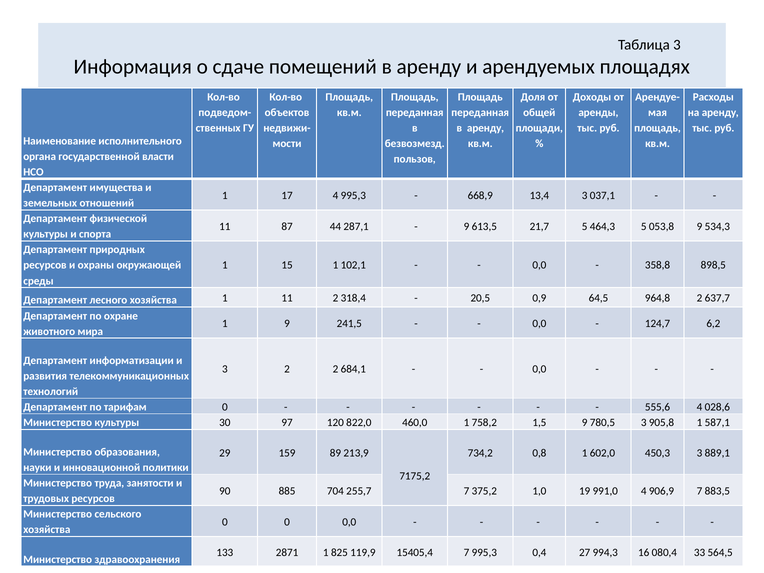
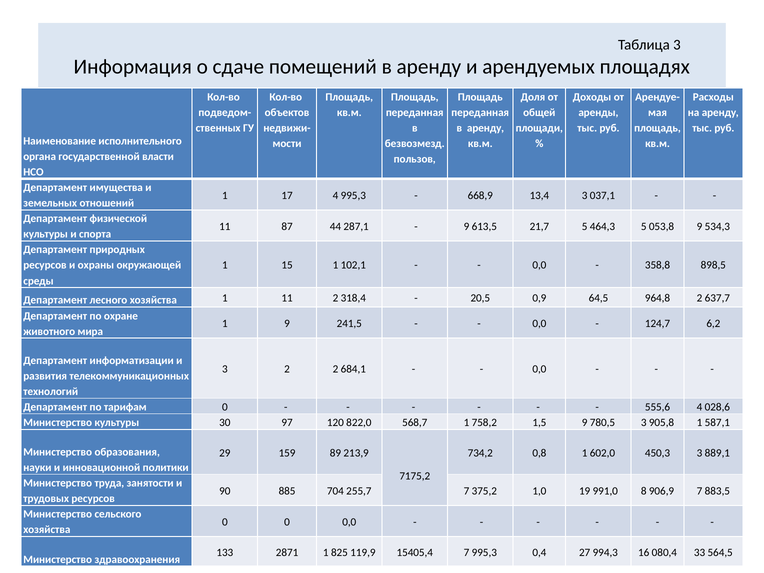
460,0: 460,0 -> 568,7 (415, 423)
991,0 4: 4 -> 8 (644, 491)
